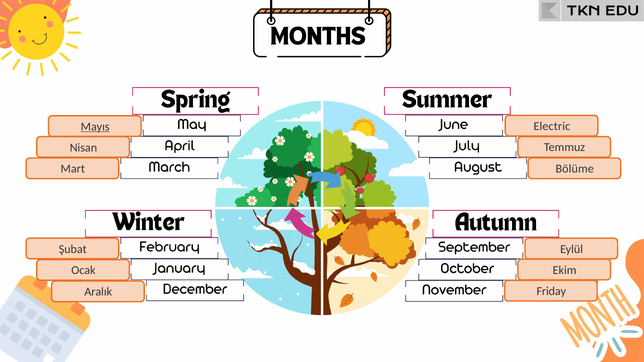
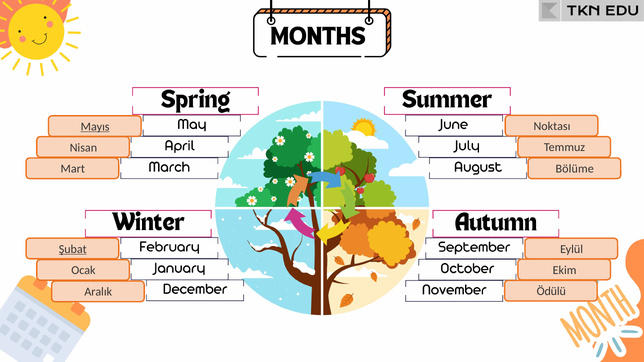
Electric: Electric -> Noktası (552, 126)
Şubat underline: none -> present (73, 249)
Friday: Friday -> Ödülü (551, 291)
